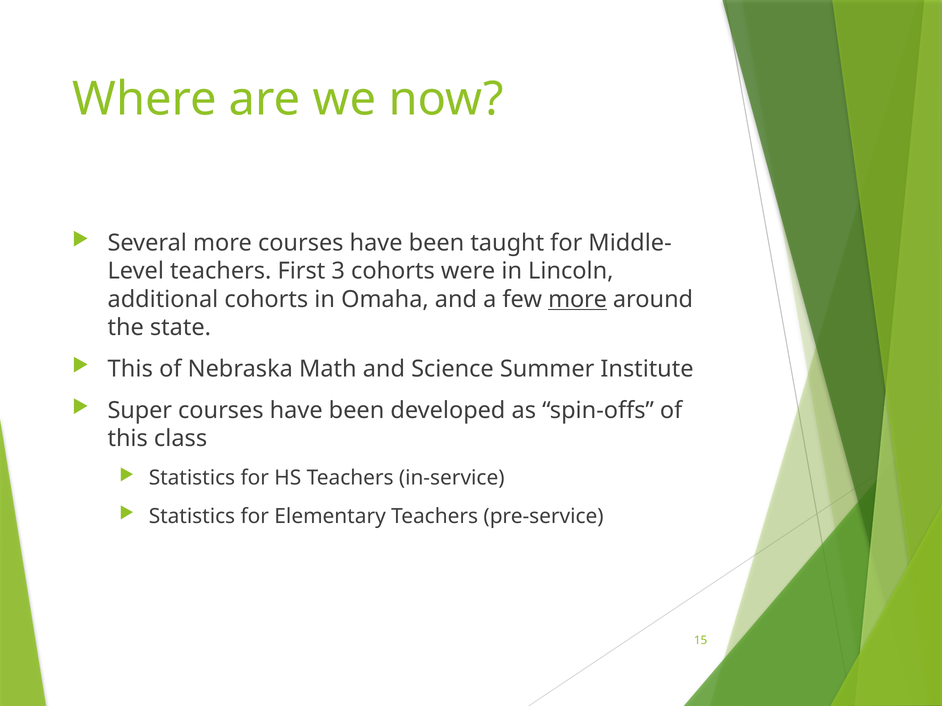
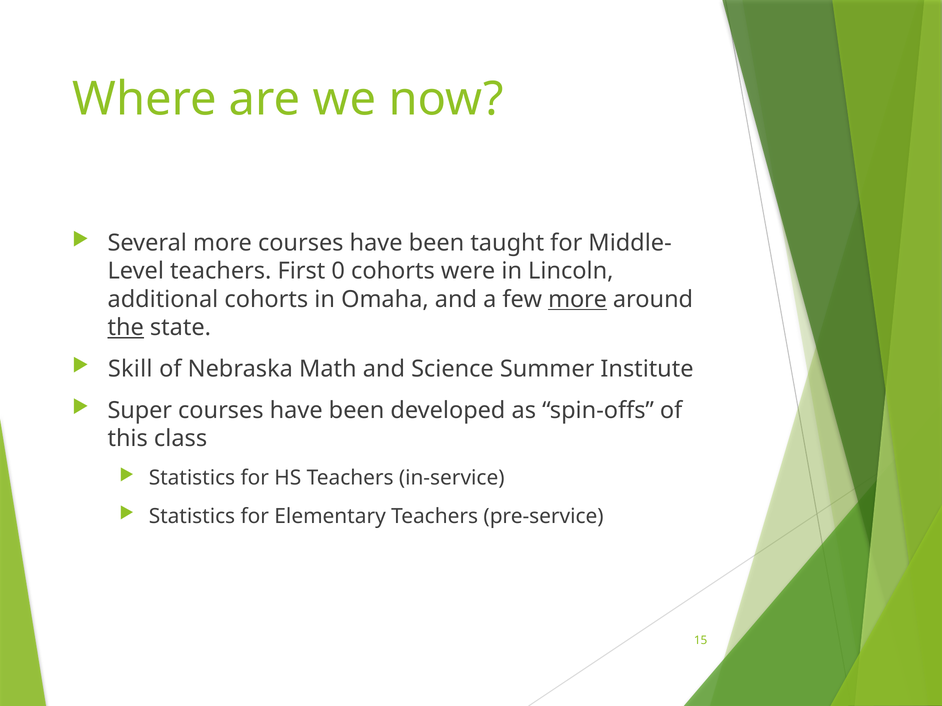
3: 3 -> 0 (338, 271)
the underline: none -> present (126, 328)
This: This -> Skill (130, 369)
